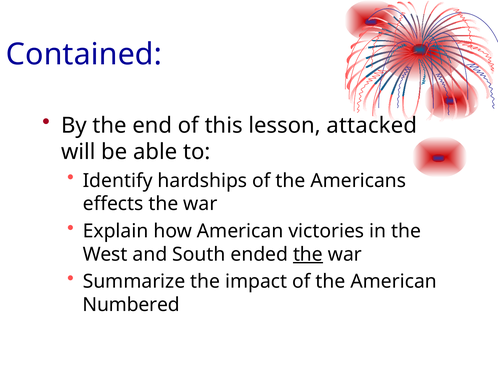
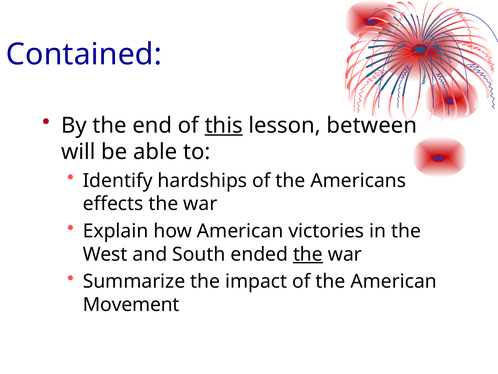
this underline: none -> present (224, 125)
attacked: attacked -> between (372, 125)
Numbered: Numbered -> Movement (131, 304)
